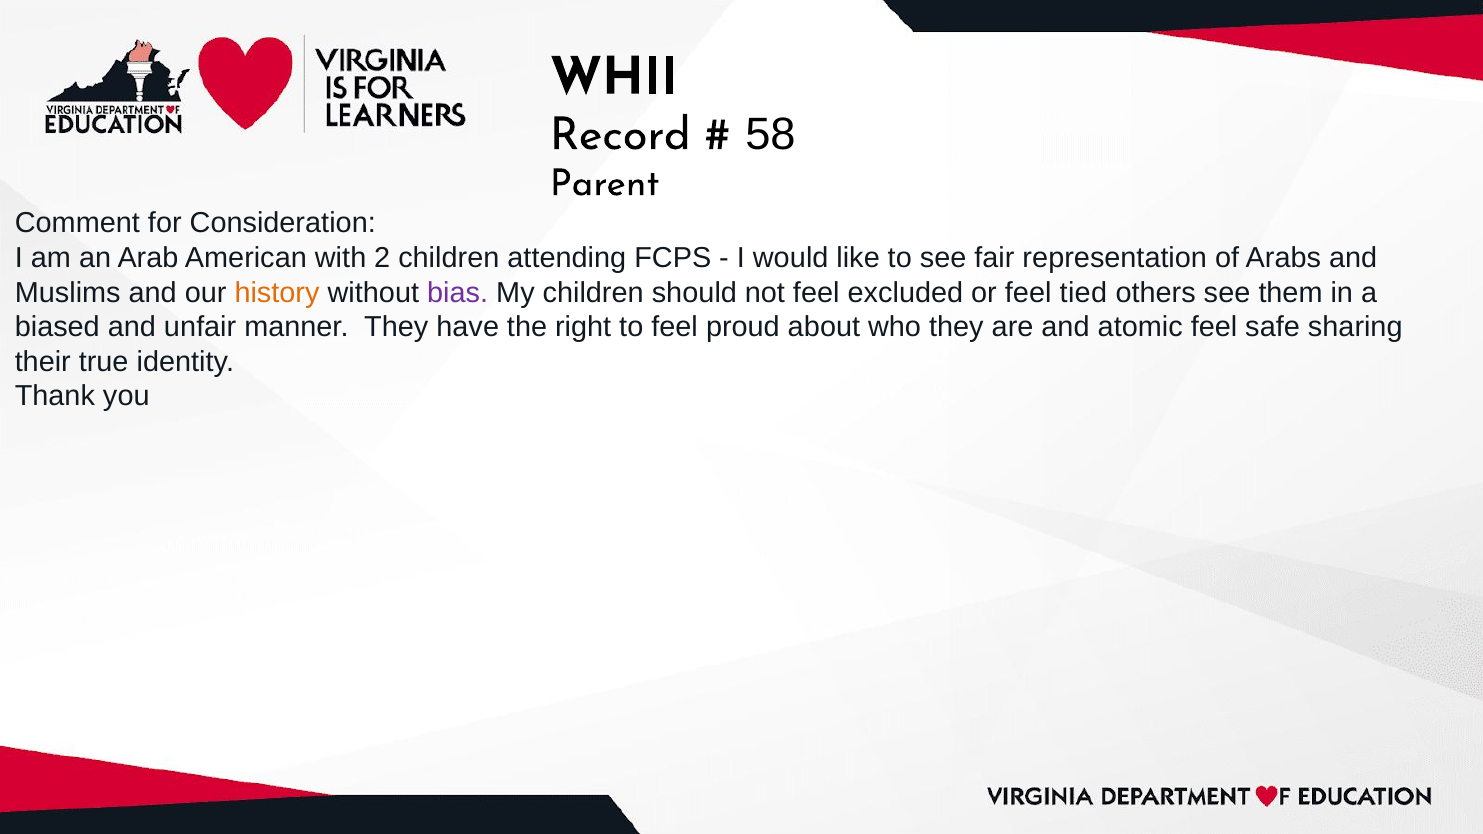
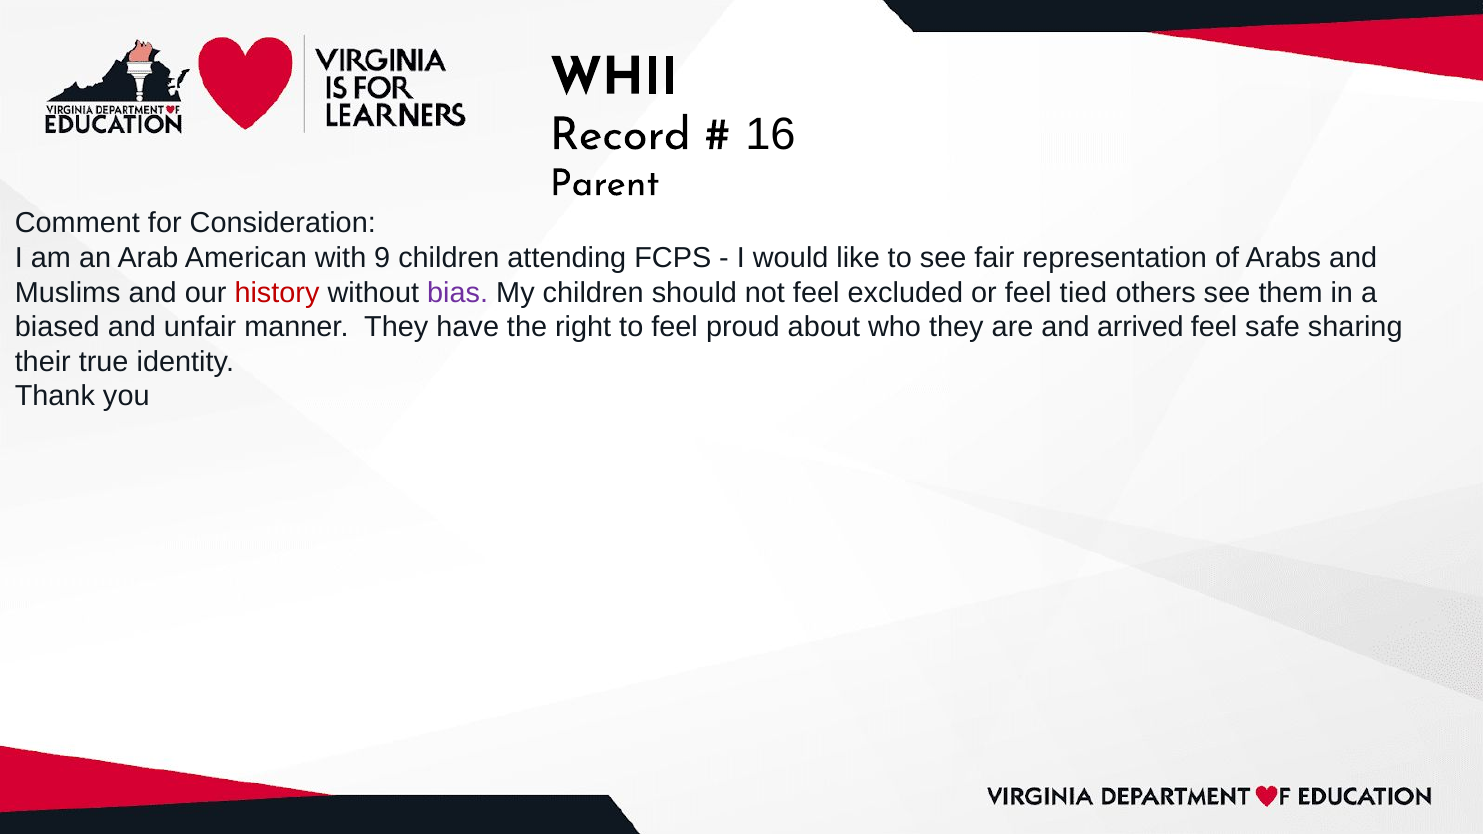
58: 58 -> 16 (771, 134)
2: 2 -> 9 (382, 258)
history colour: orange -> red (277, 293)
atomic: atomic -> arrived (1140, 327)
